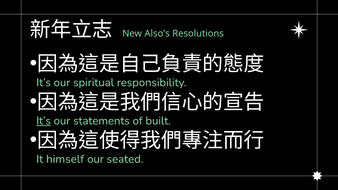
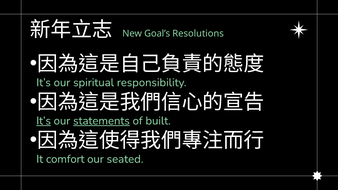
Also’s: Also’s -> Goal’s (157, 34)
statements underline: none -> present (101, 121)
himself: himself -> comfort (65, 159)
